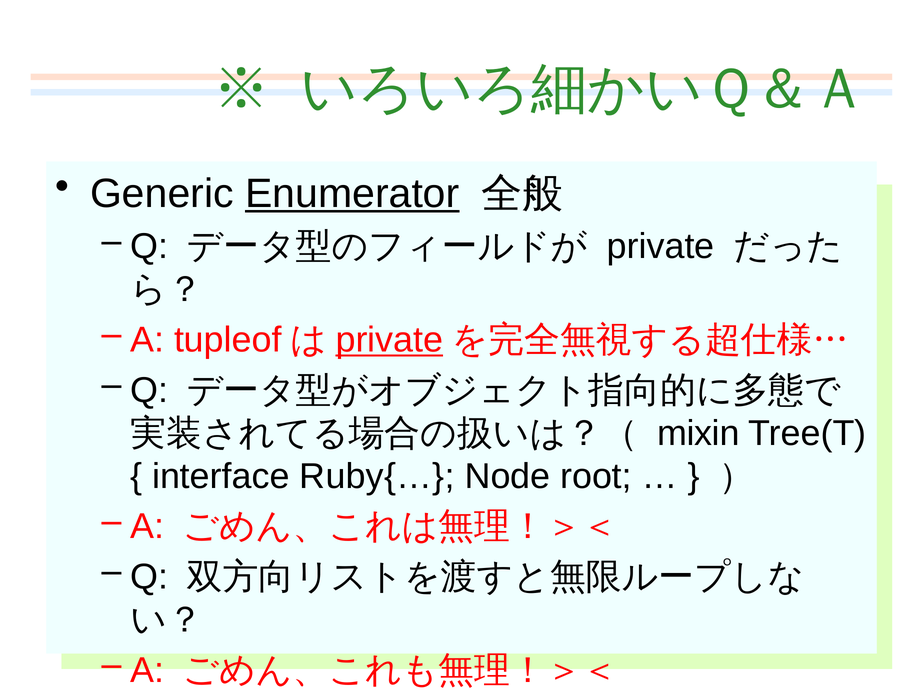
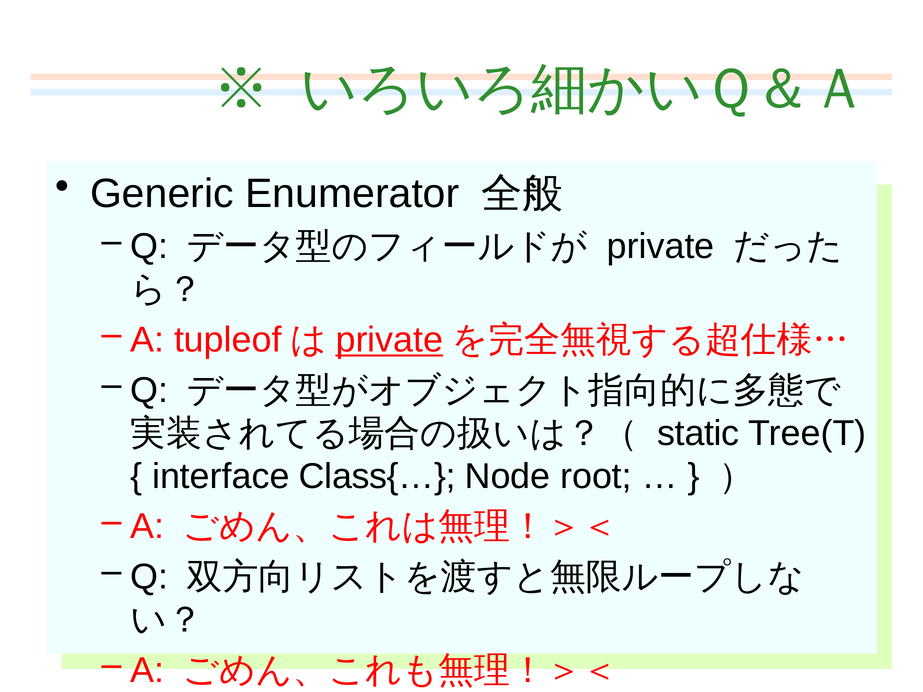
Enumerator underline: present -> none (352, 194)
mixin: mixin -> static (698, 433)
Ruby{…: Ruby{… -> Class{… (377, 477)
